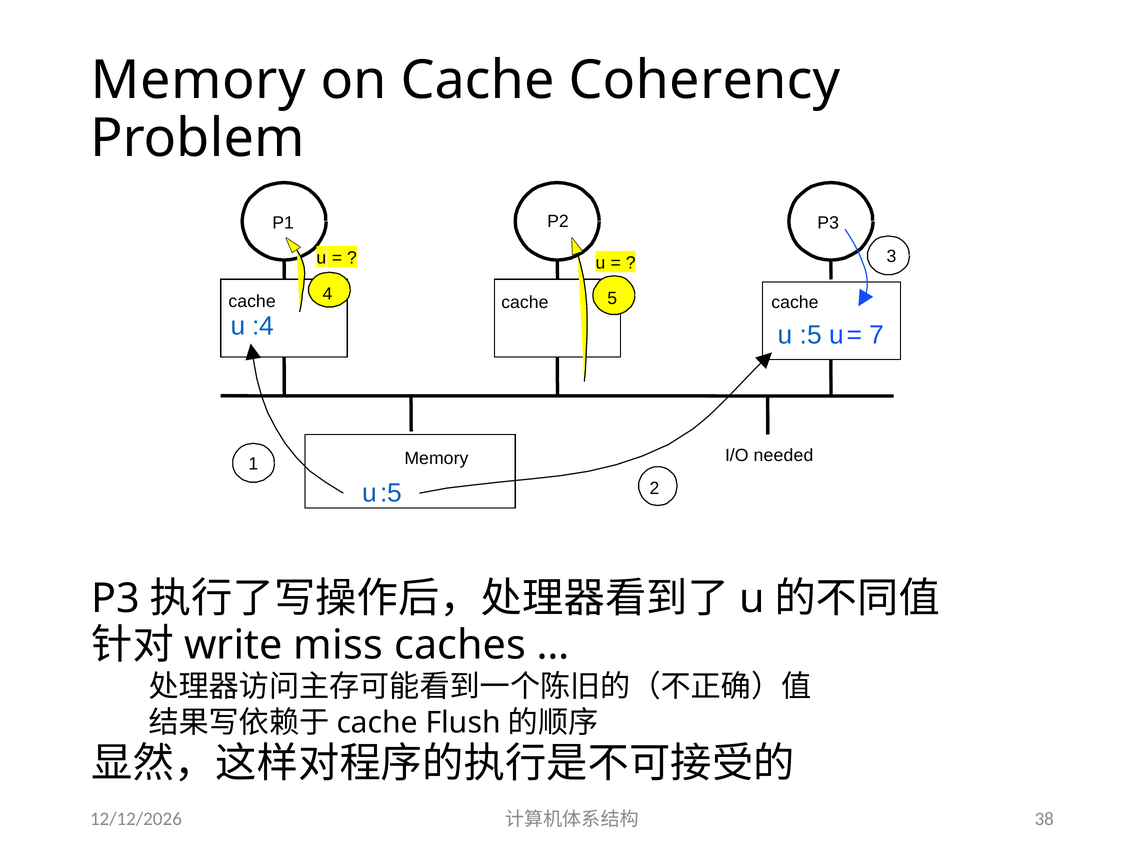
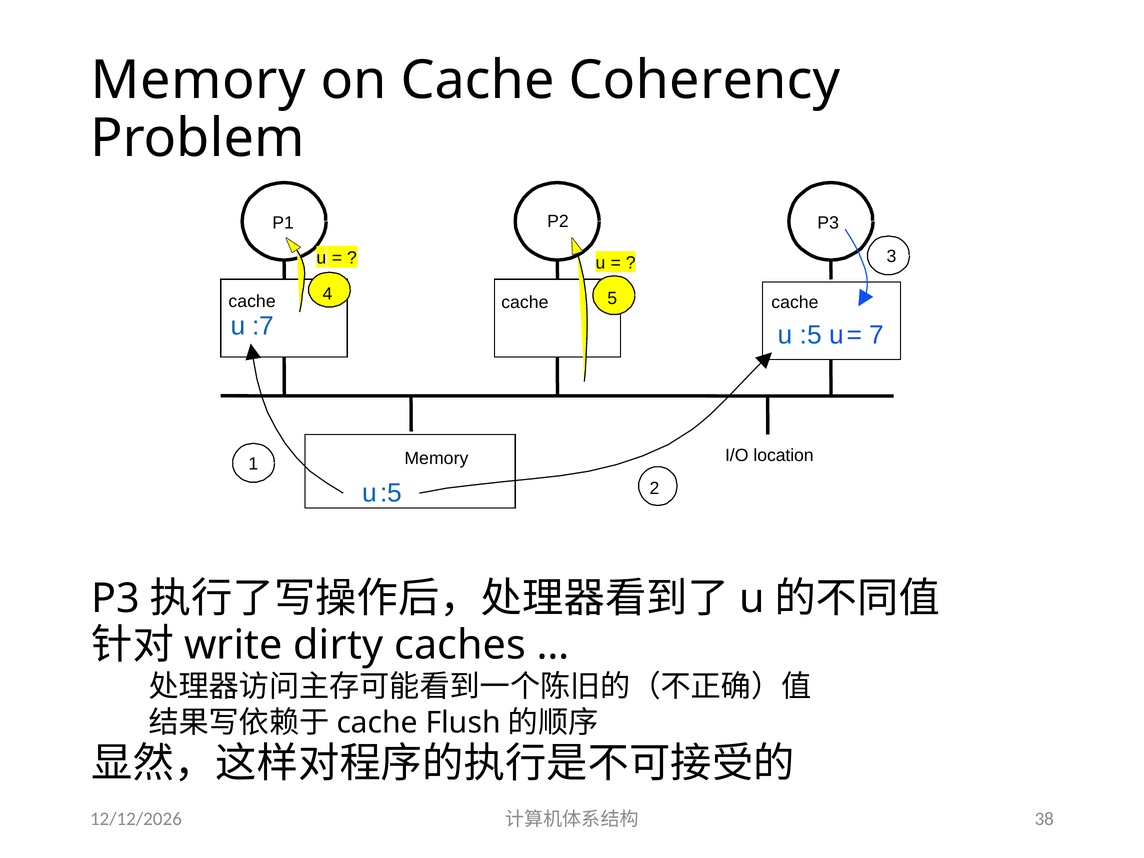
:4: :4 -> :7 (263, 326)
needed: needed -> location (784, 455)
miss: miss -> dirty (338, 645)
